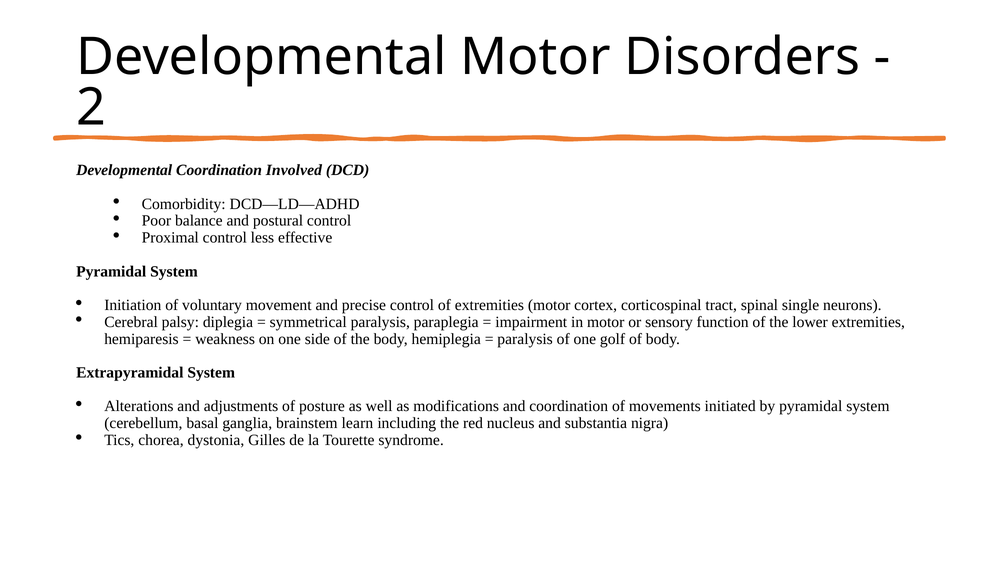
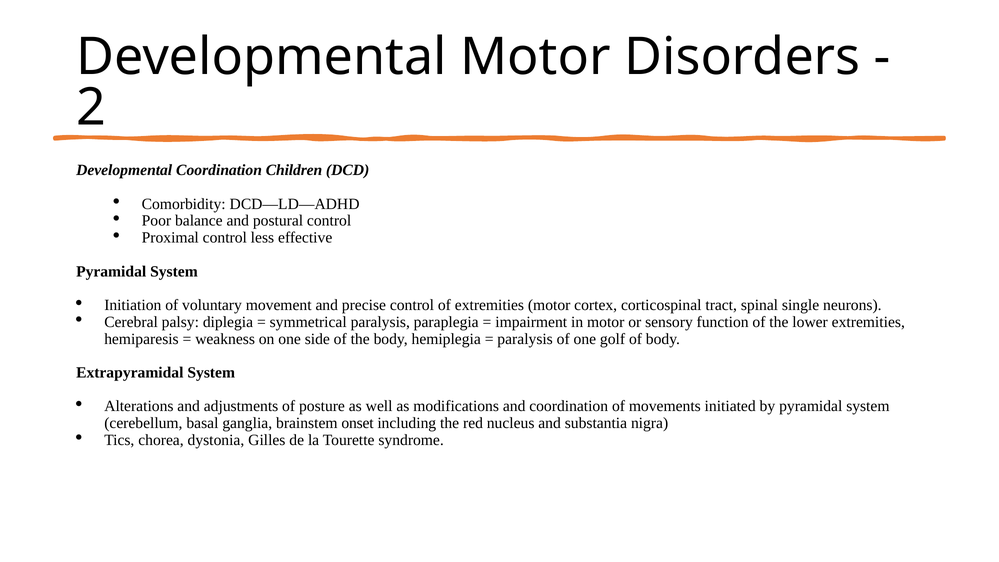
Involved: Involved -> Children (294, 170)
learn: learn -> onset (358, 423)
